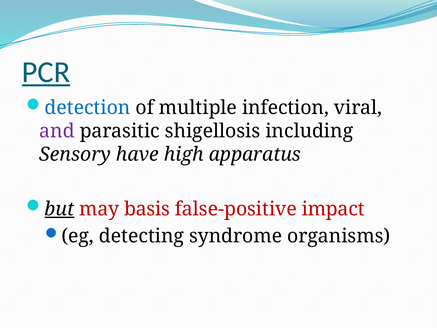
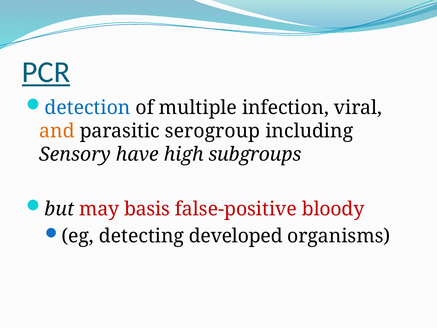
and colour: purple -> orange (57, 131)
shigellosis: shigellosis -> serogroup (213, 131)
apparatus: apparatus -> subgroups (255, 154)
but underline: present -> none (59, 209)
impact: impact -> bloody (333, 209)
syndrome: syndrome -> developed (236, 236)
